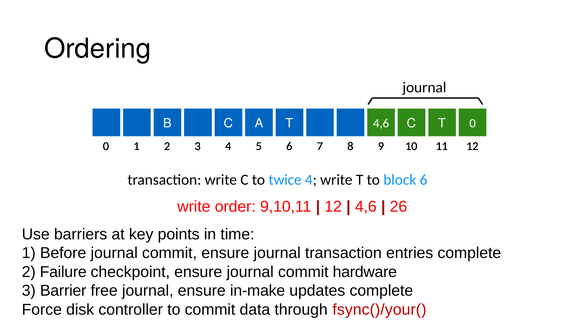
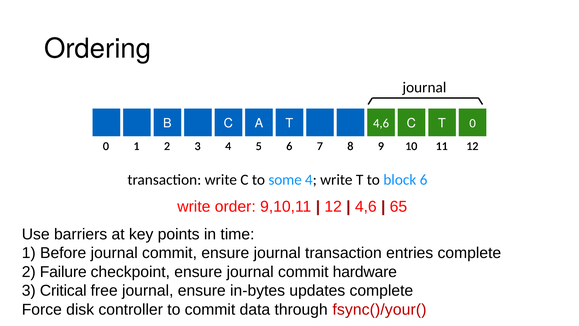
twice: twice -> some (285, 180)
26: 26 -> 65 (398, 207)
Barrier: Barrier -> Critical (63, 290)
in-make: in-make -> in-bytes (258, 290)
